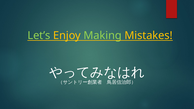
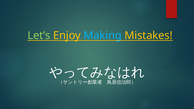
Making colour: light green -> light blue (103, 36)
